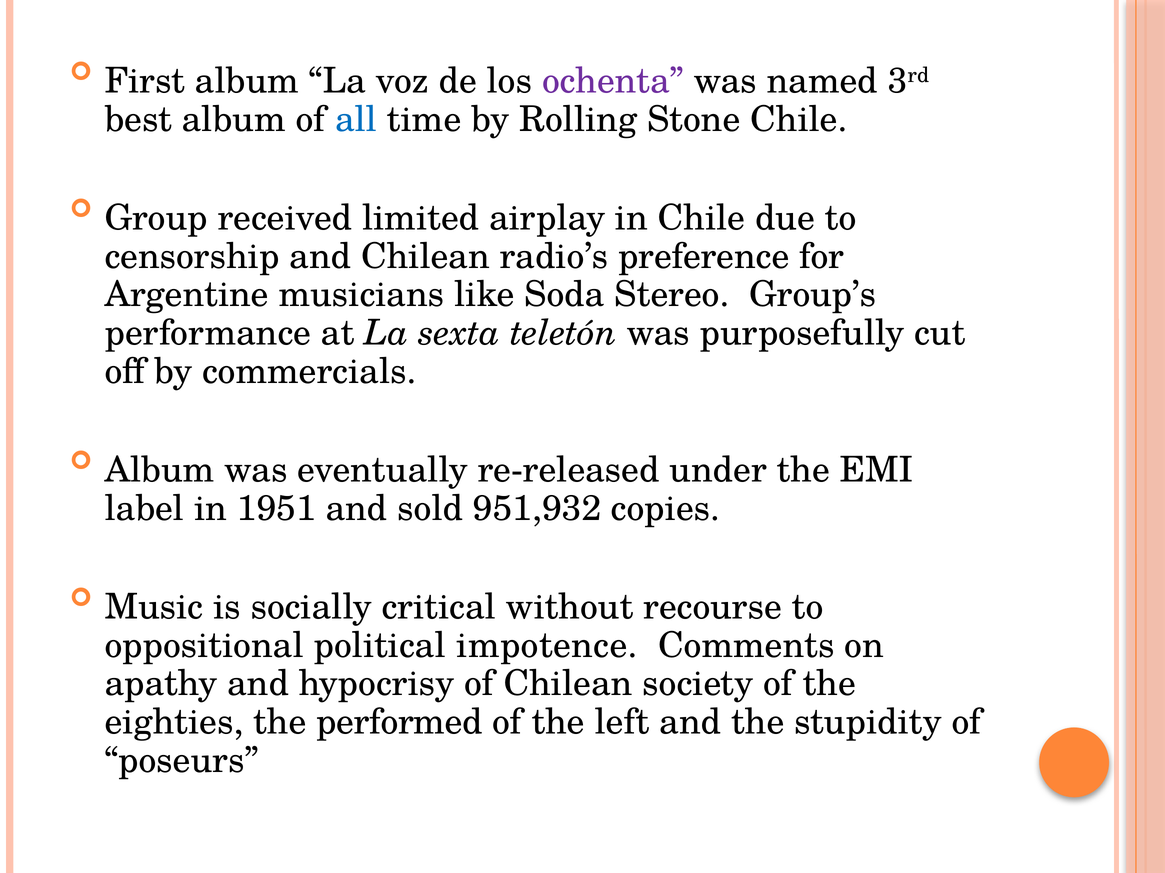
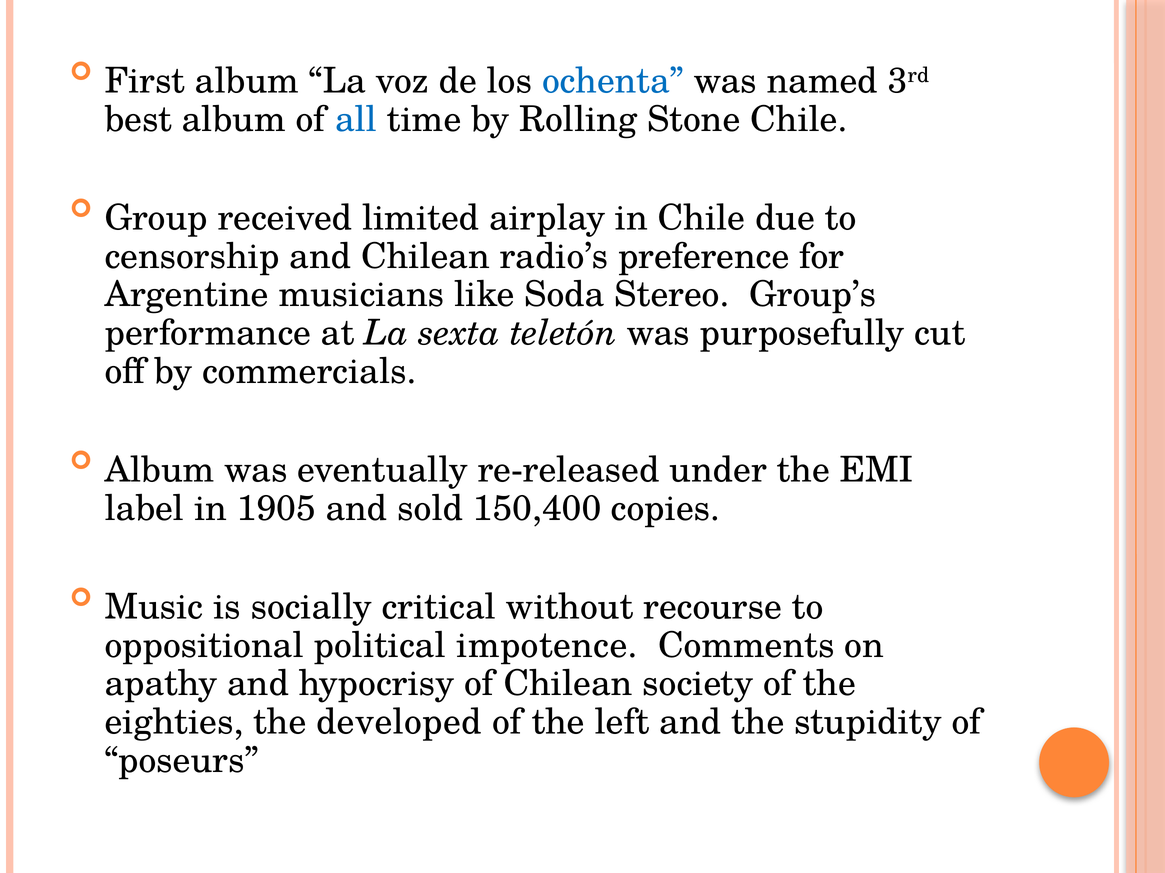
ochenta colour: purple -> blue (613, 81)
1951: 1951 -> 1905 (276, 509)
951,932: 951,932 -> 150,400 (537, 509)
performed: performed -> developed (399, 723)
